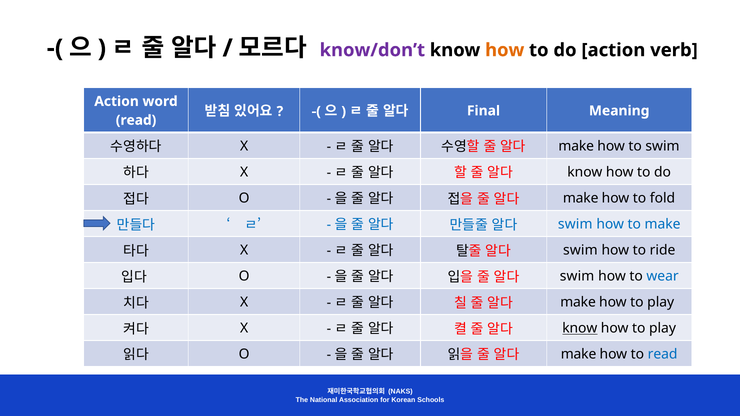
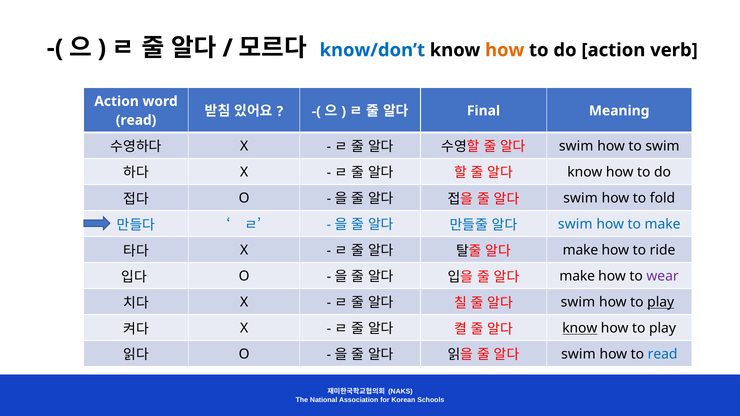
know/don’t colour: purple -> blue (372, 50)
make: make -> swim (576, 146)
make: make -> swim (581, 198)
swim: swim -> make (580, 250)
swim: swim -> make (577, 276)
wear colour: blue -> purple (663, 276)
make: make -> swim (578, 302)
play underline: none -> present (661, 302)
make: make -> swim (578, 354)
